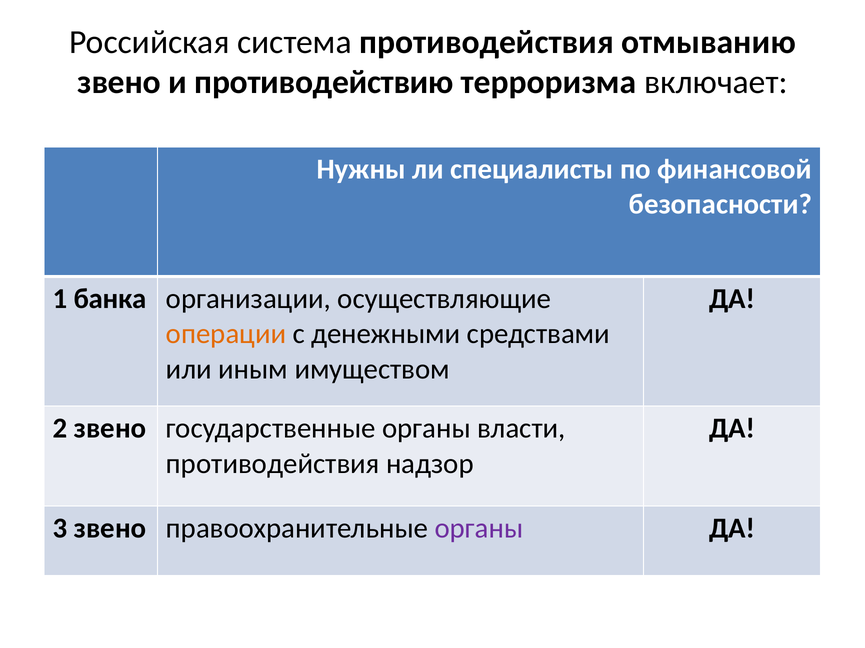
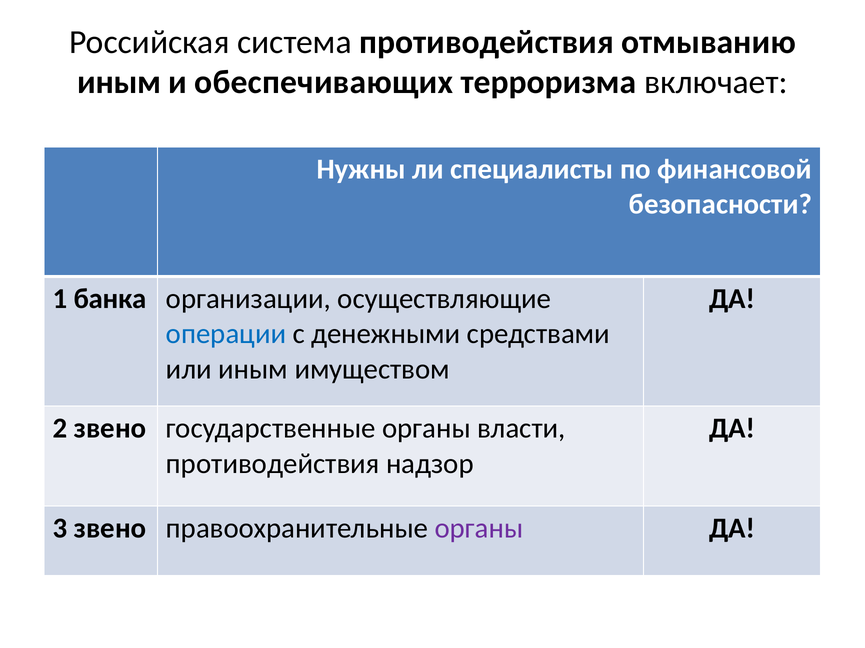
звено: звено -> иным (119, 82)
противодействию: противодействию -> обеспечивающих (324, 82)
операции colour: orange -> blue (226, 334)
